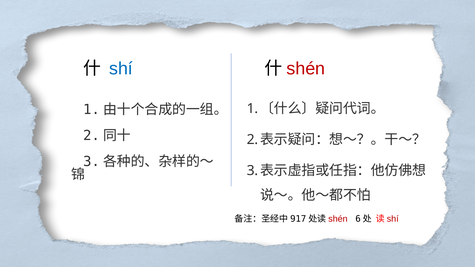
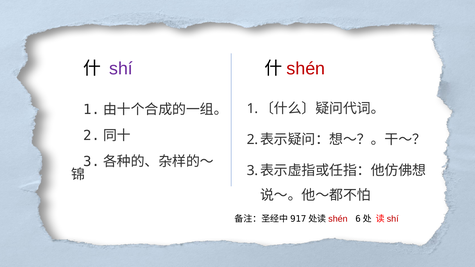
shí colour: blue -> purple (121, 69)
